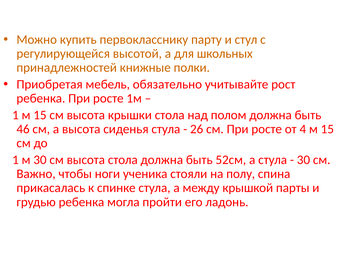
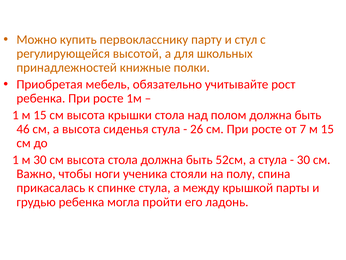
4: 4 -> 7 (303, 129)
